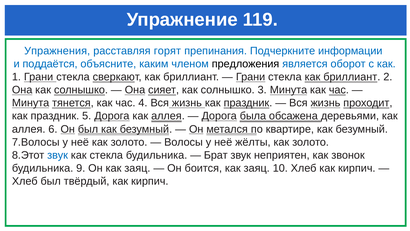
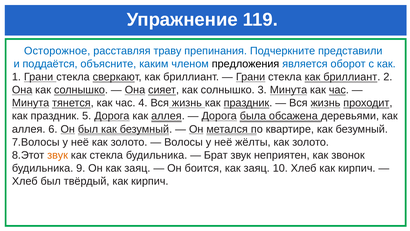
Упражнения: Упражнения -> Осторожное (57, 51)
горят: горят -> траву (167, 51)
информации: информации -> представили (350, 51)
звук colour: blue -> orange (58, 155)
